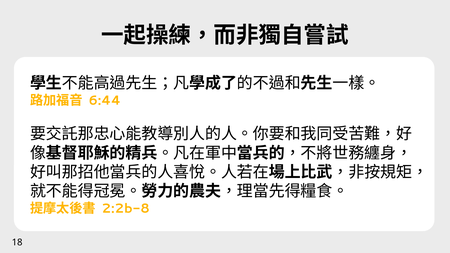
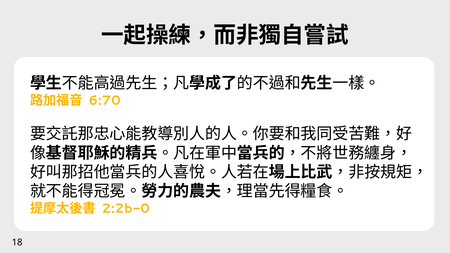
6:44: 6:44 -> 6:70 (105, 100)
2:2b-8: 2:2b-8 -> 2:2b-0 (126, 209)
